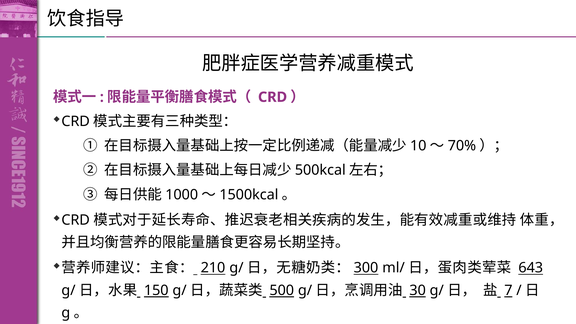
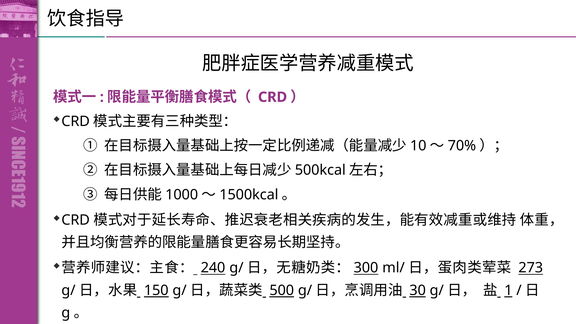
210: 210 -> 240 (213, 268)
643: 643 -> 273 (531, 268)
7: 7 -> 1 (508, 290)
